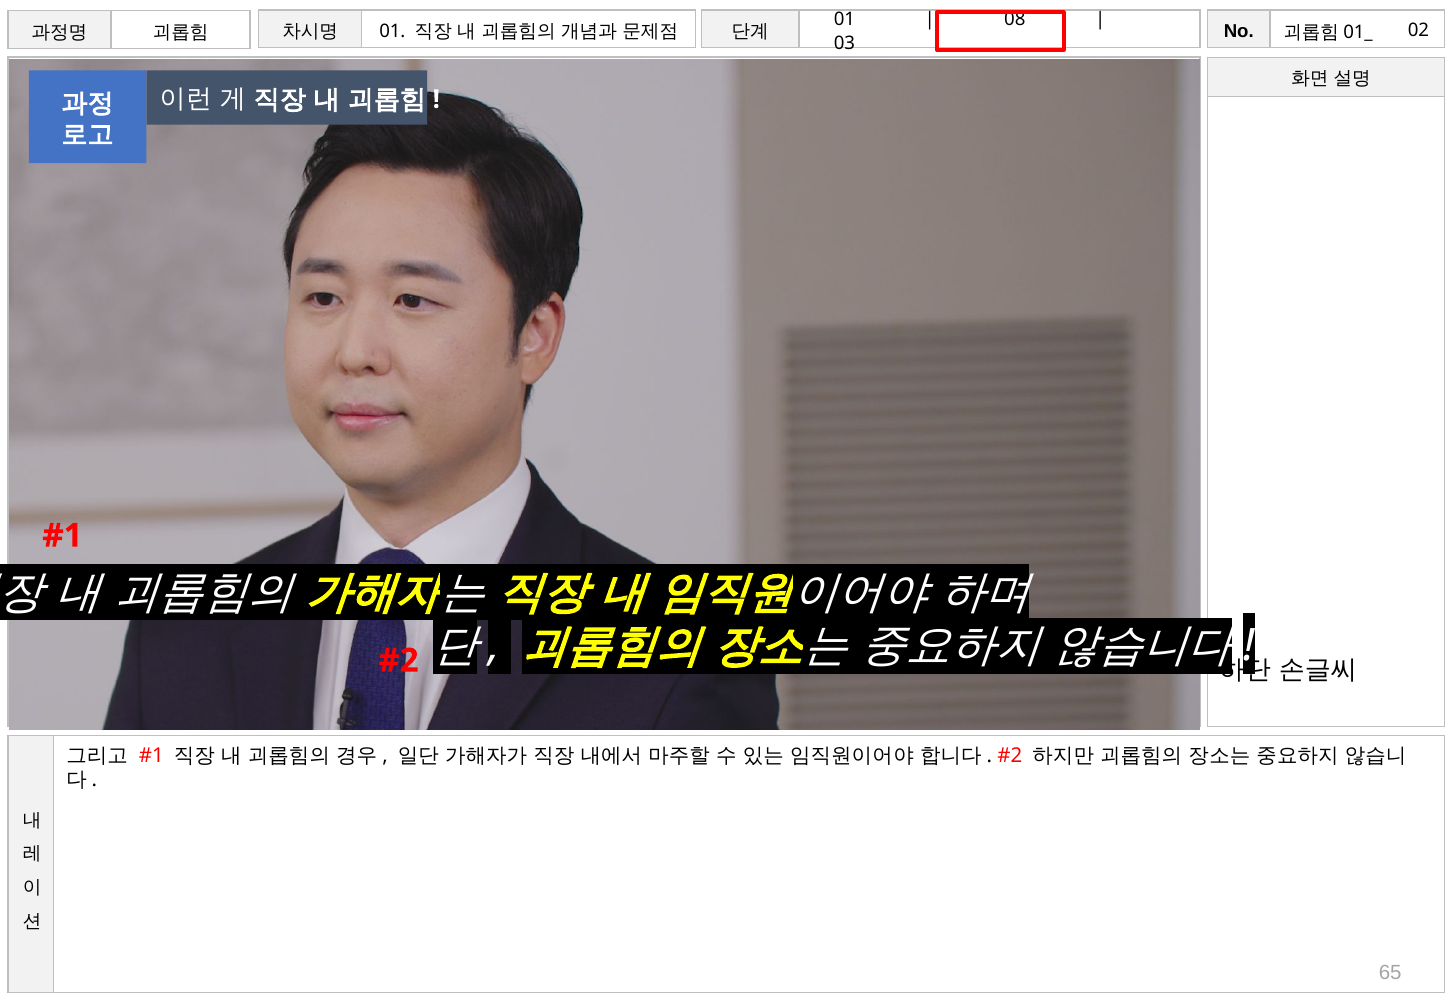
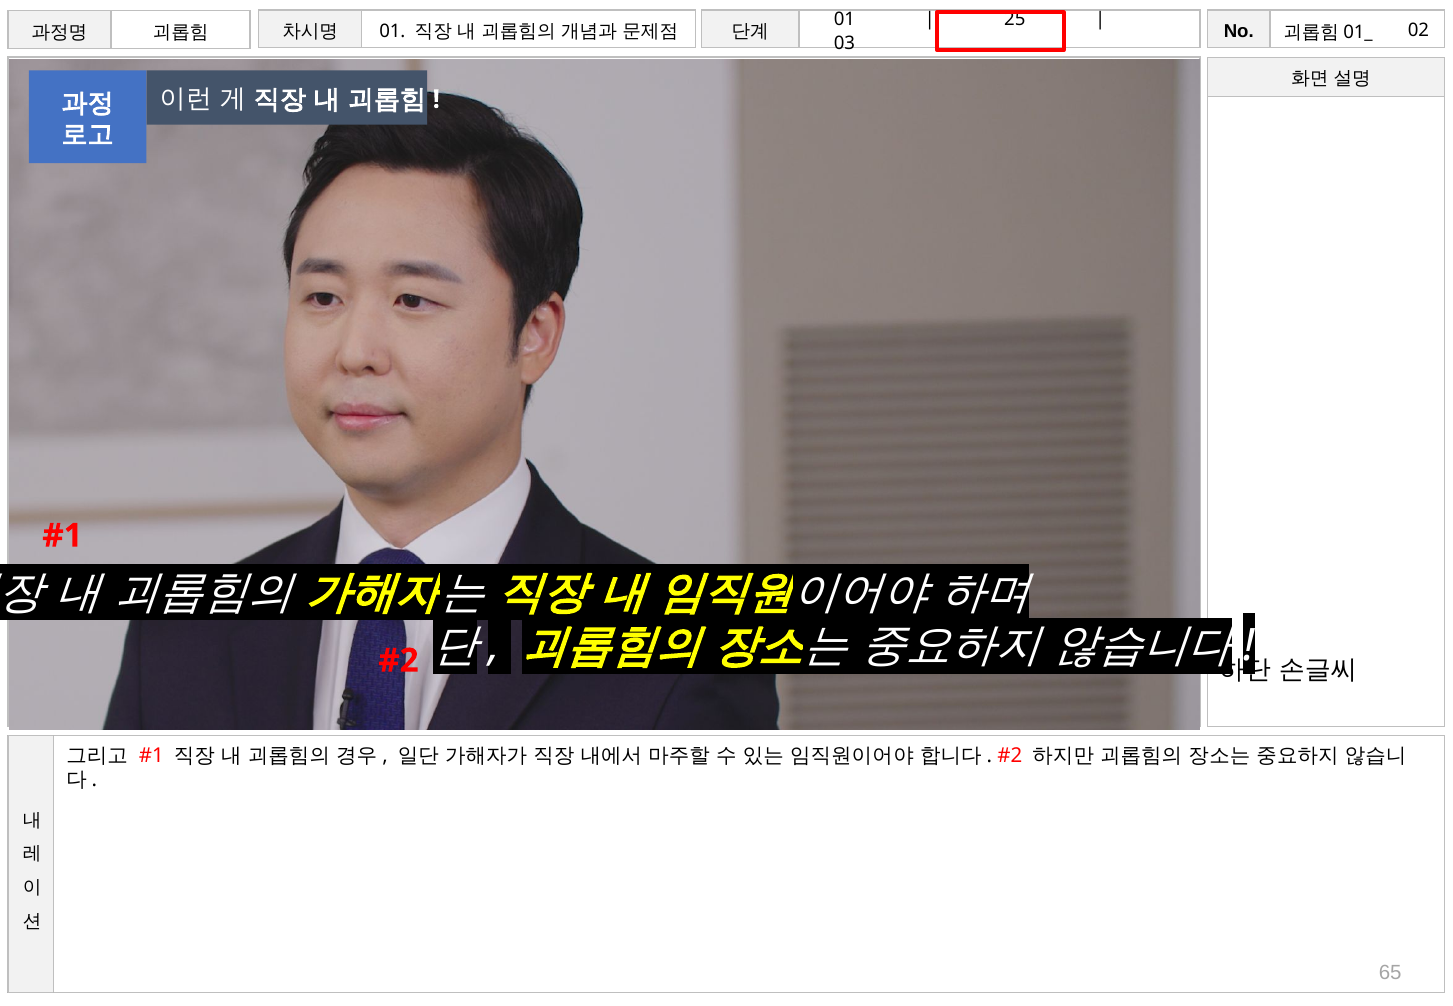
08: 08 -> 25 (1015, 19)
